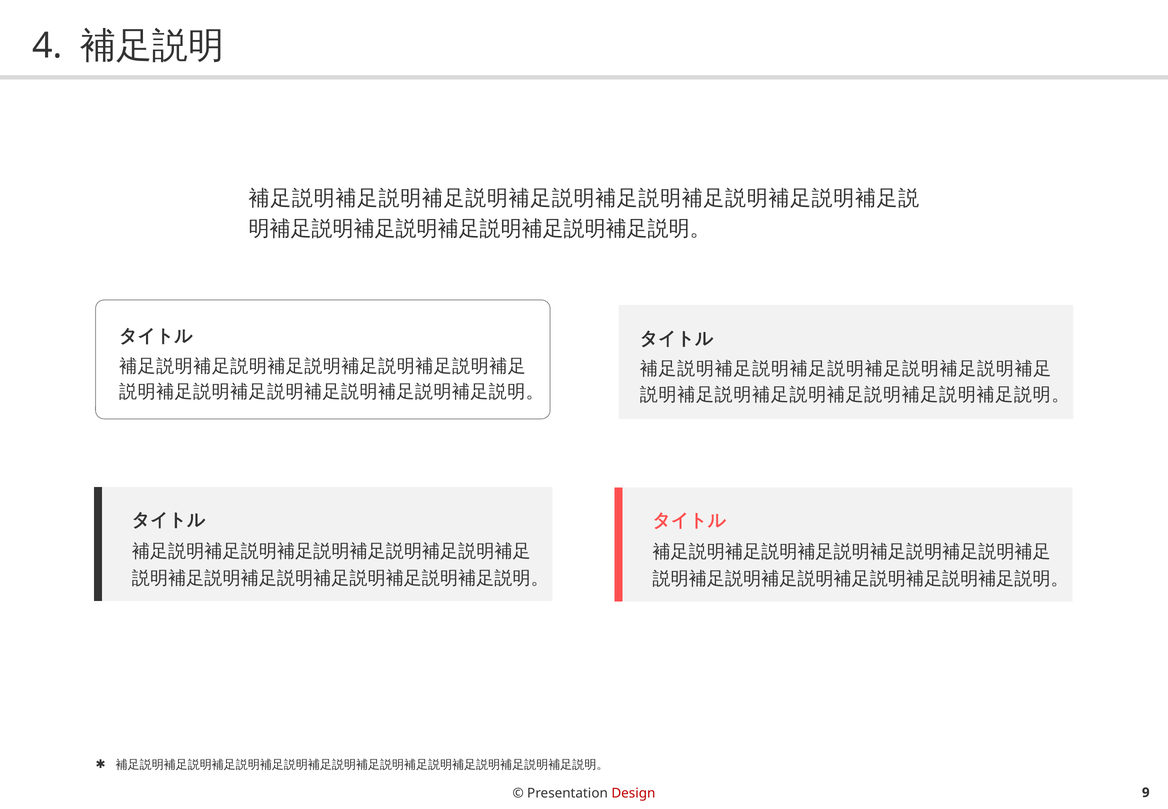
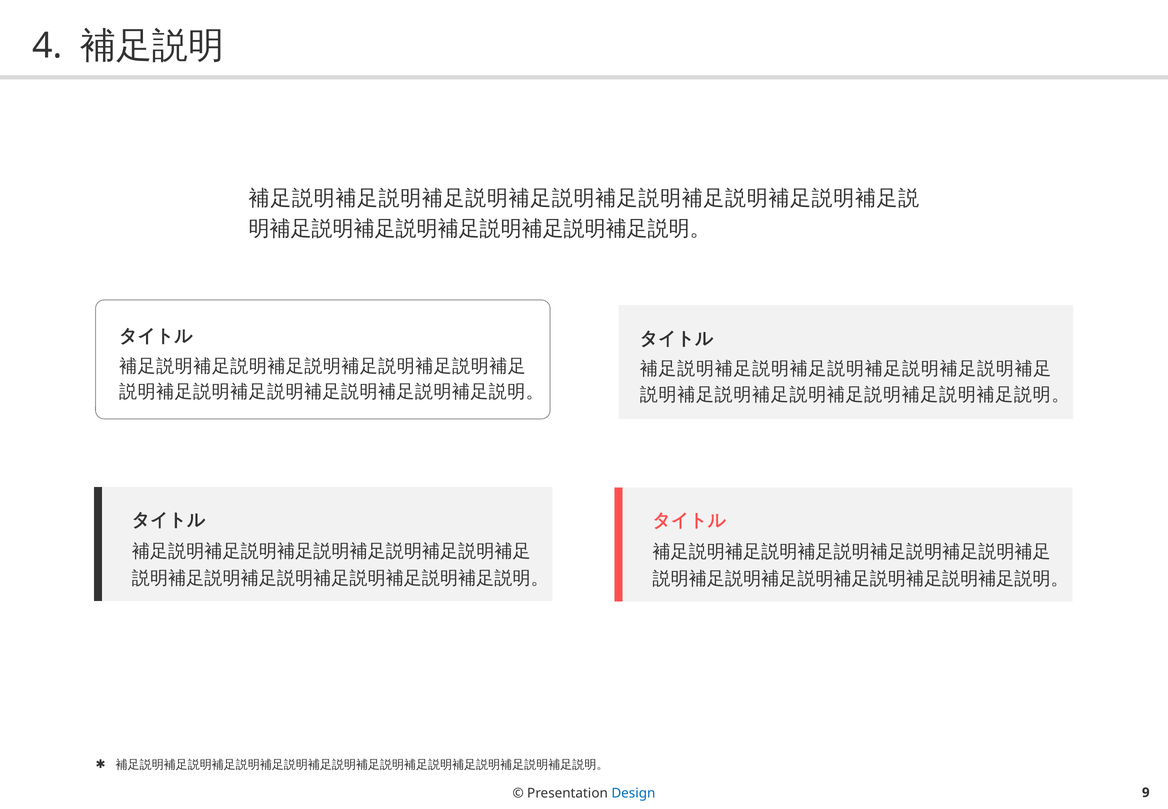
Design colour: red -> blue (633, 793)
